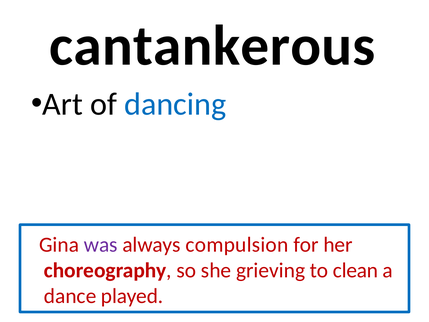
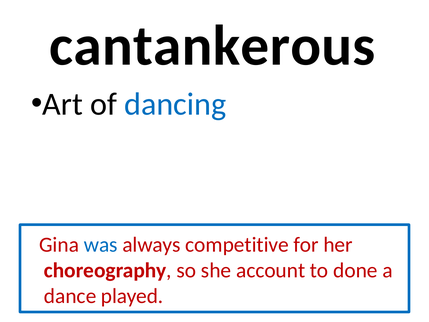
was colour: purple -> blue (101, 244)
compulsion: compulsion -> competitive (237, 244)
grieving: grieving -> account (271, 270)
clean: clean -> done (355, 270)
